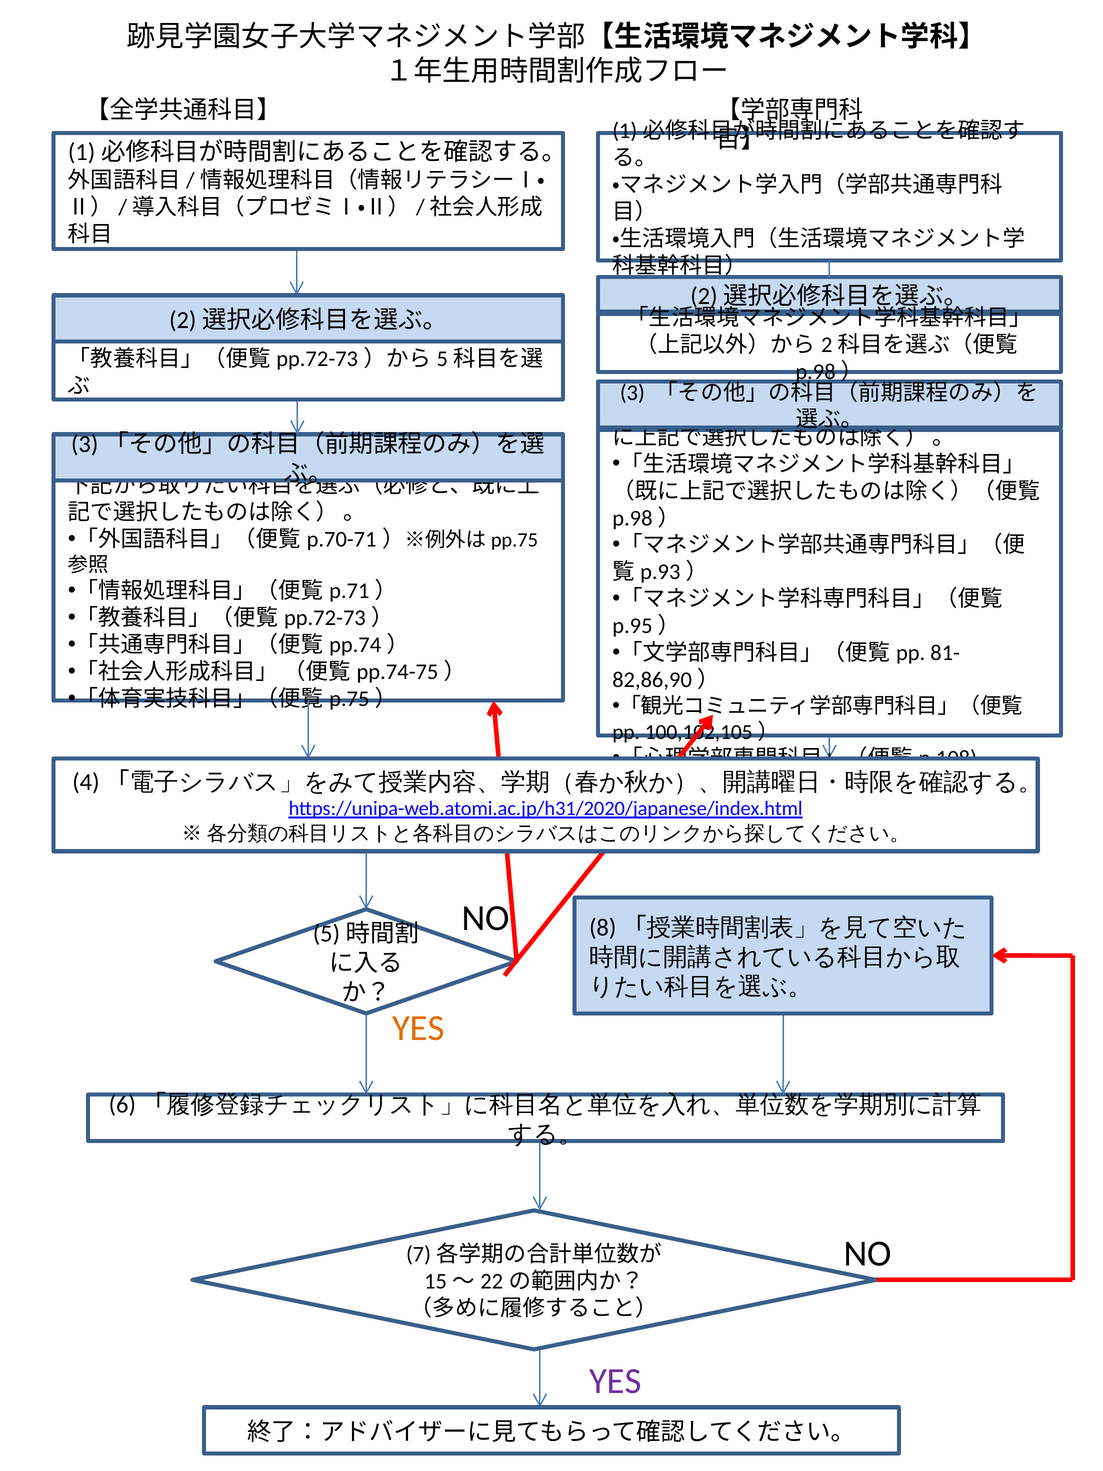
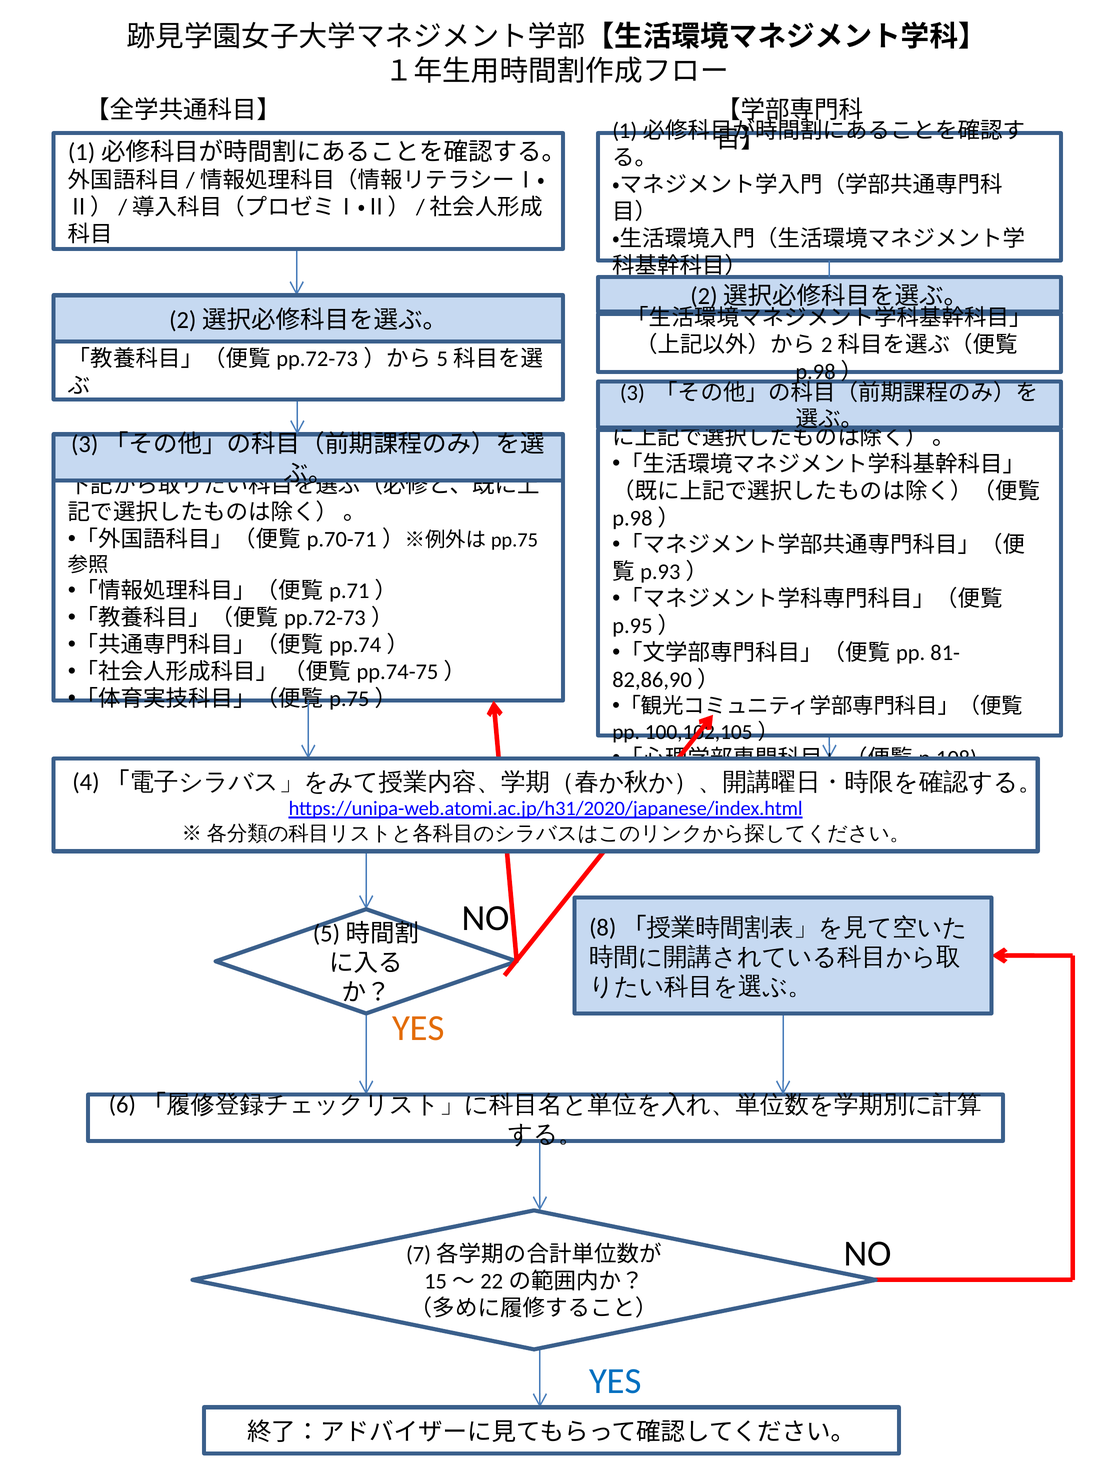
YES colour: purple -> blue (615, 1381)
